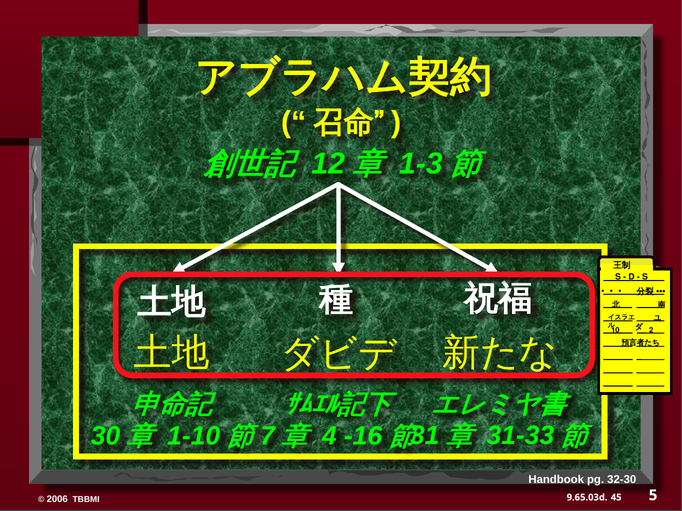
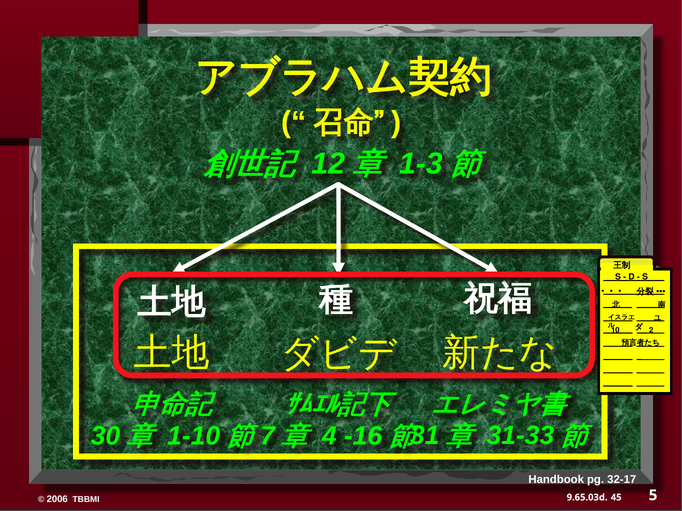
32-30: 32-30 -> 32-17 (622, 480)
